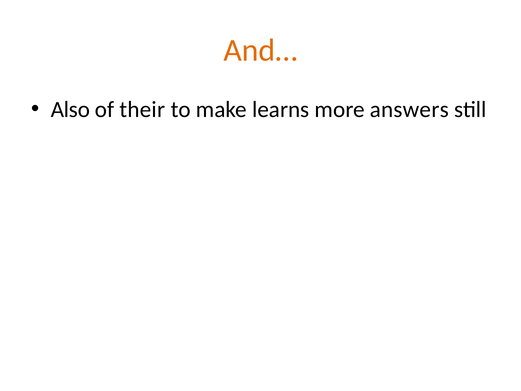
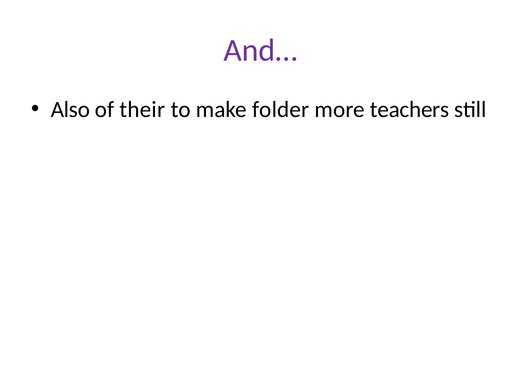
And… colour: orange -> purple (260, 50)
learns: learns -> folder (281, 109)
answers: answers -> teachers (410, 109)
